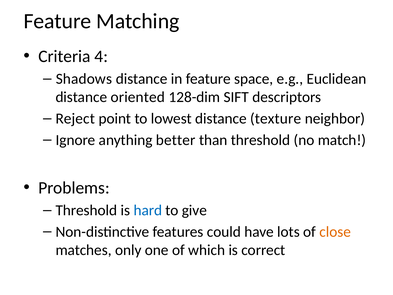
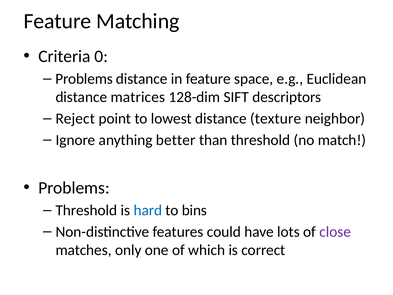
4: 4 -> 0 (101, 56)
Shadows: Shadows -> Problems (84, 79)
oriented: oriented -> matrices (138, 97)
give: give -> bins (194, 210)
close colour: orange -> purple (335, 232)
